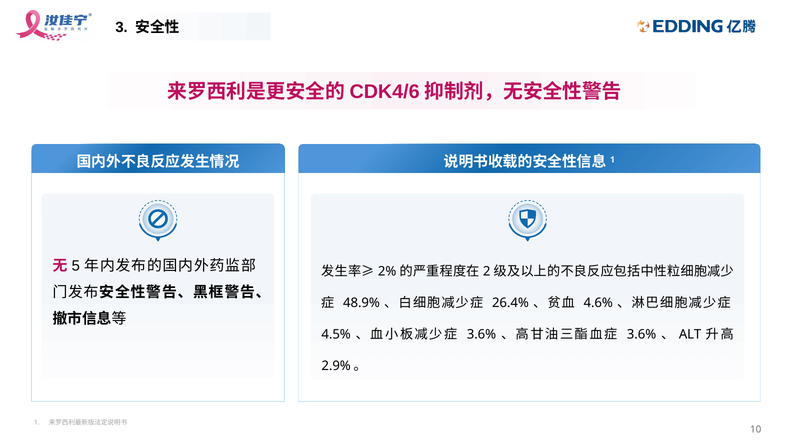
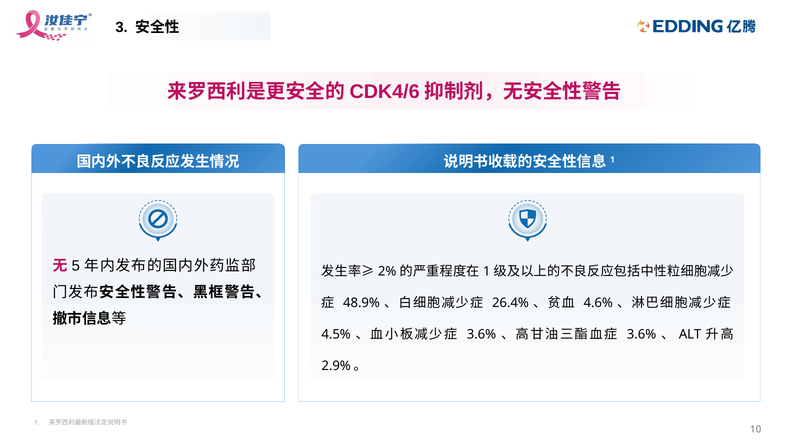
2: 2 -> 1 (487, 271)
